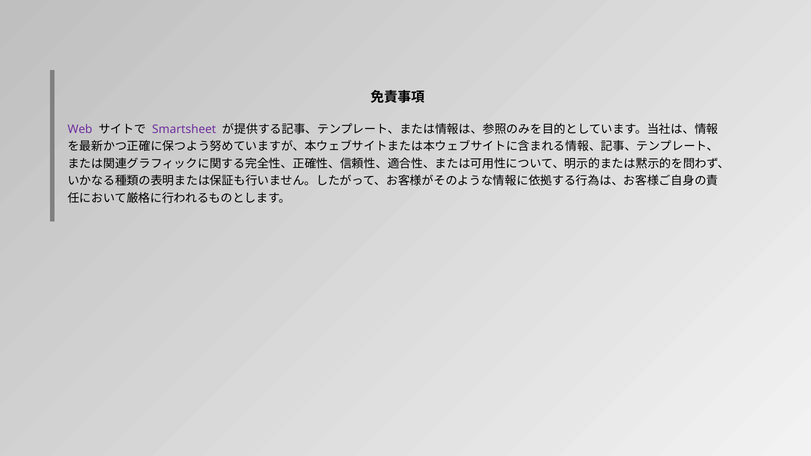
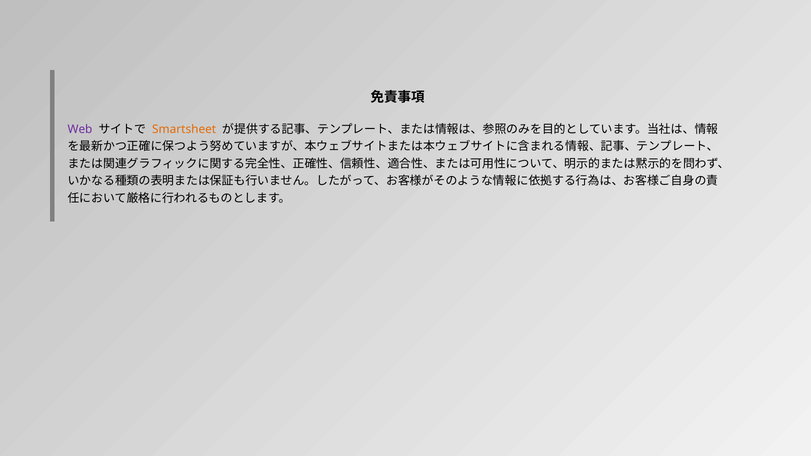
Smartsheet colour: purple -> orange (184, 129)
